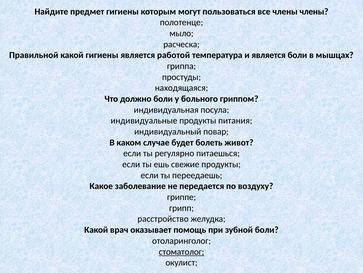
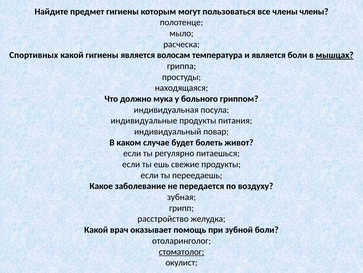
Правильной: Правильной -> Спортивных (34, 55)
работой: работой -> волосам (174, 55)
мышцах underline: none -> present (335, 55)
должно боли: боли -> мука (163, 99)
гриппе: гриппе -> зубная (181, 197)
